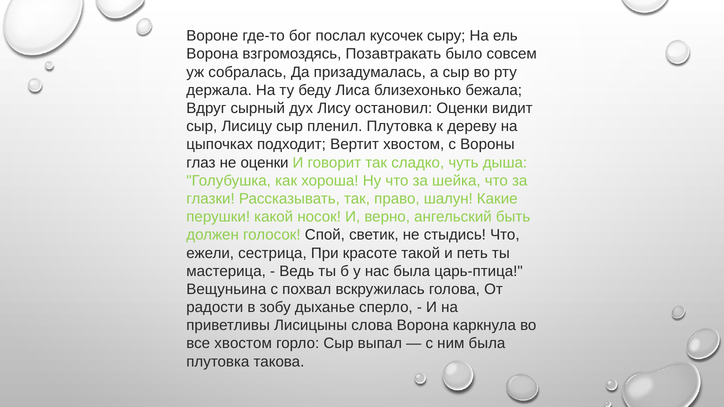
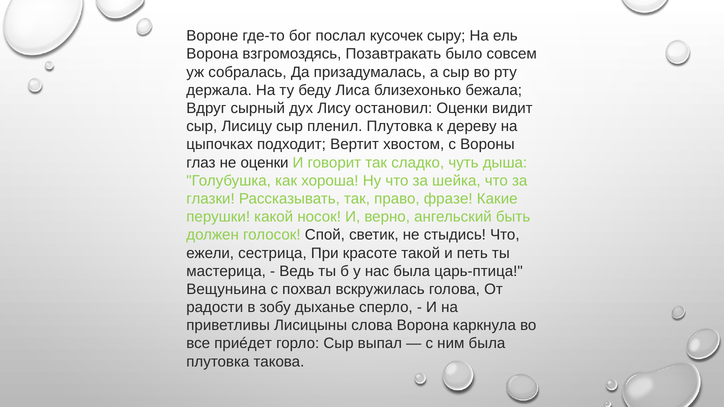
шалун: шалун -> фразе (448, 199)
все хвостом: хвостом -> приéдет (243, 344)
